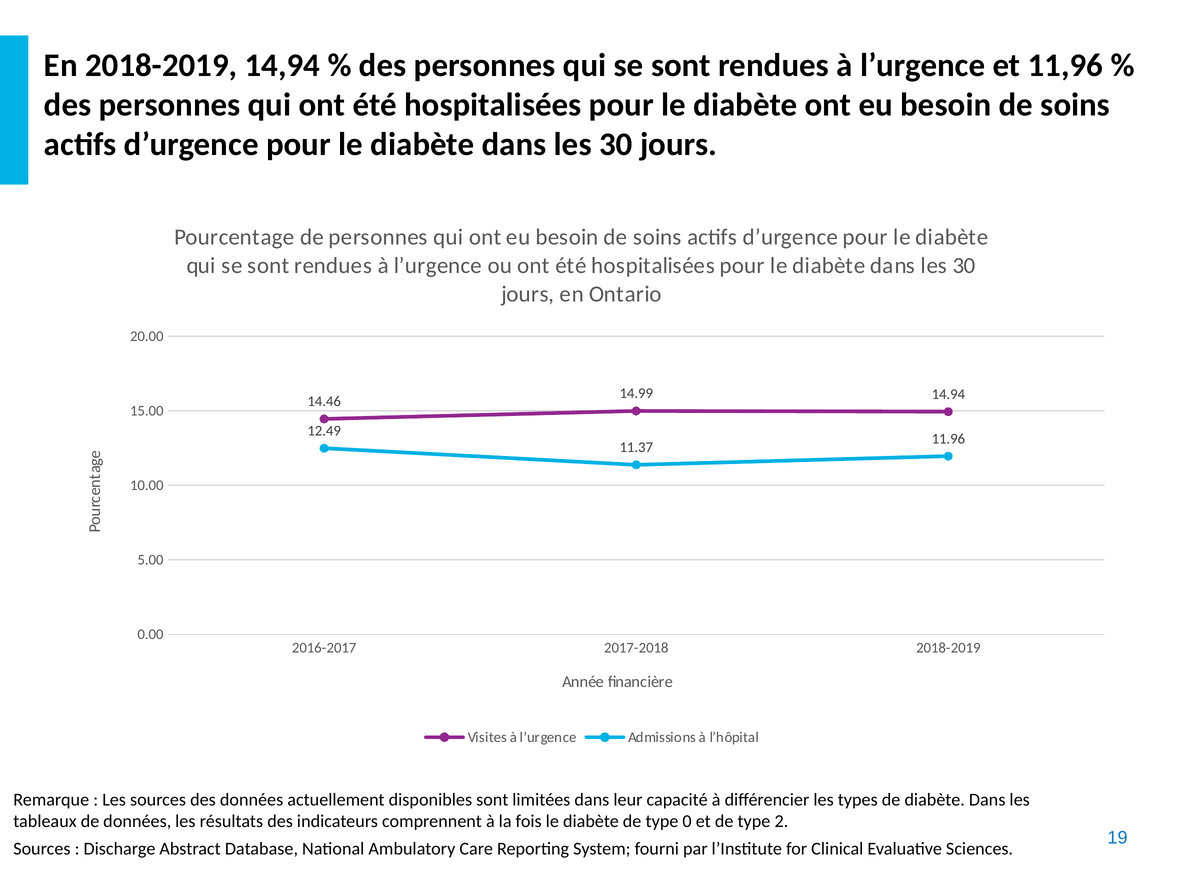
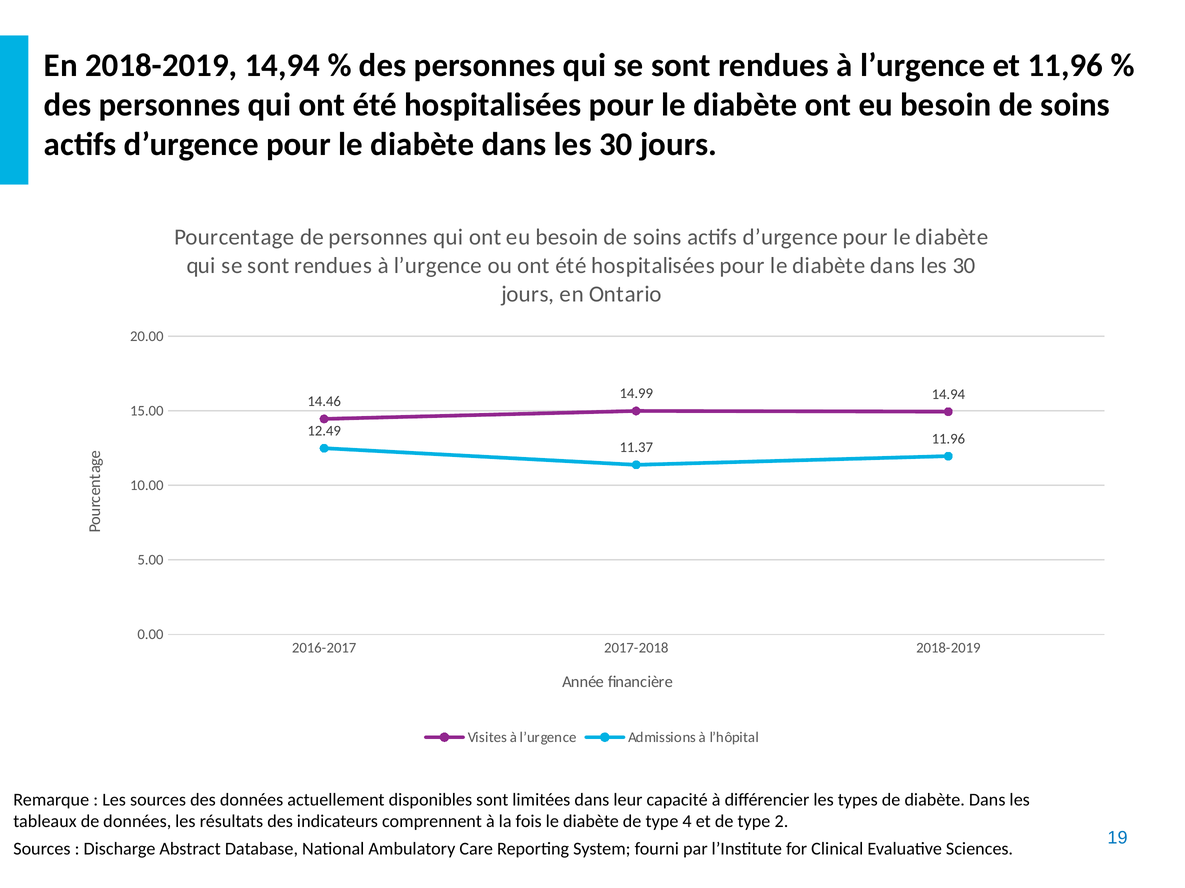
0: 0 -> 4 (687, 822)
